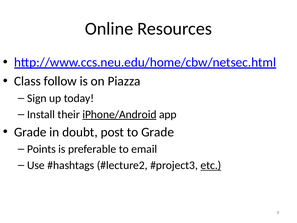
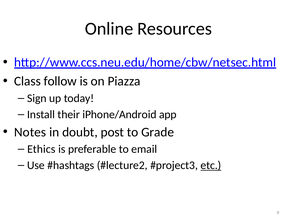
iPhone/Android underline: present -> none (119, 114)
Grade: Grade -> Notes (30, 132)
Points: Points -> Ethics (41, 149)
